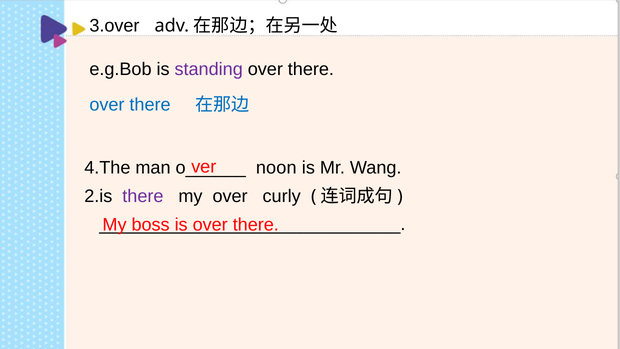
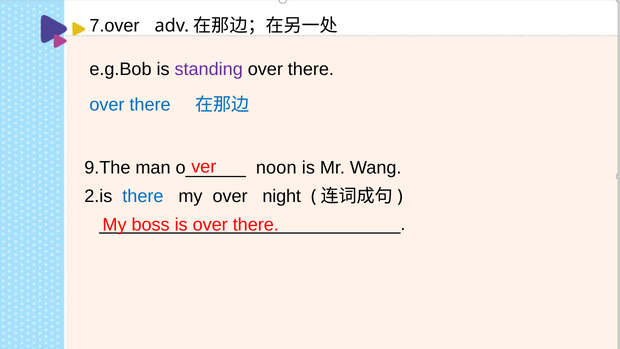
3.over: 3.over -> 7.over (114, 26)
4.The: 4.The -> 9.The (107, 168)
there colour: purple -> blue (143, 196)
curly: curly -> night (282, 196)
